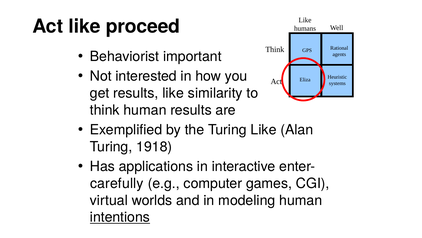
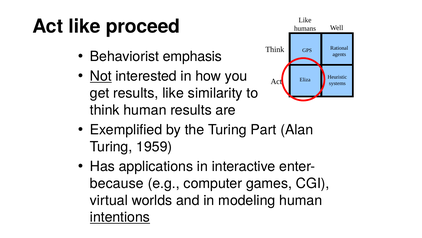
important: important -> emphasis (192, 56)
Not underline: none -> present (101, 76)
Turing Like: Like -> Part (264, 130)
1918: 1918 -> 1959 (154, 146)
carefully: carefully -> because (117, 183)
